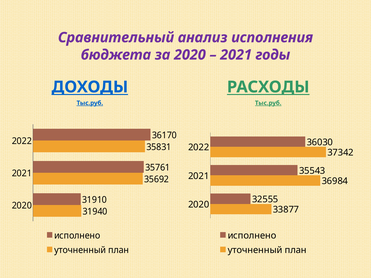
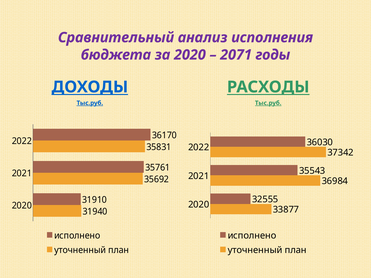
2021: 2021 -> 2071 (236, 55)
